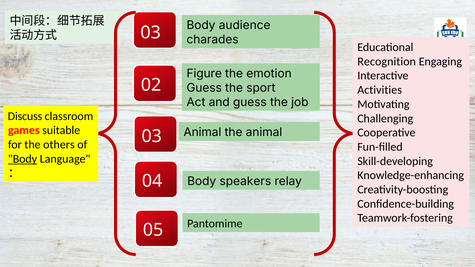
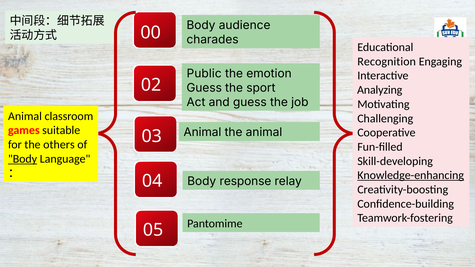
03: 03 -> 00 (151, 33)
Figure: Figure -> Public (204, 74)
Activities: Activities -> Analyzing (380, 90)
Discuss: Discuss -> Animal (25, 116)
Knowledge-enhancing underline: none -> present (411, 176)
speakers: speakers -> response (245, 181)
